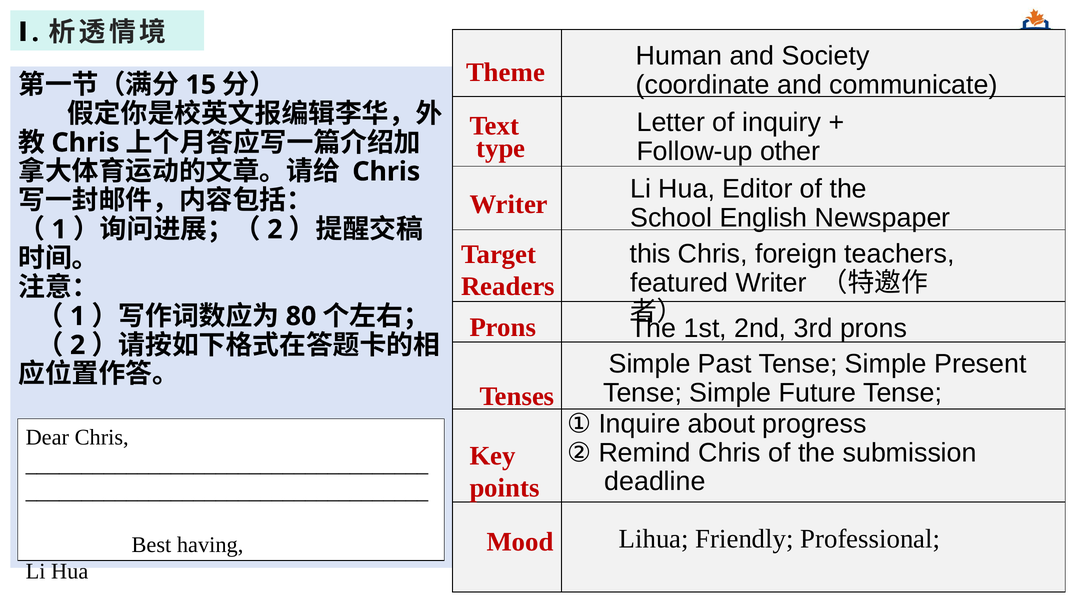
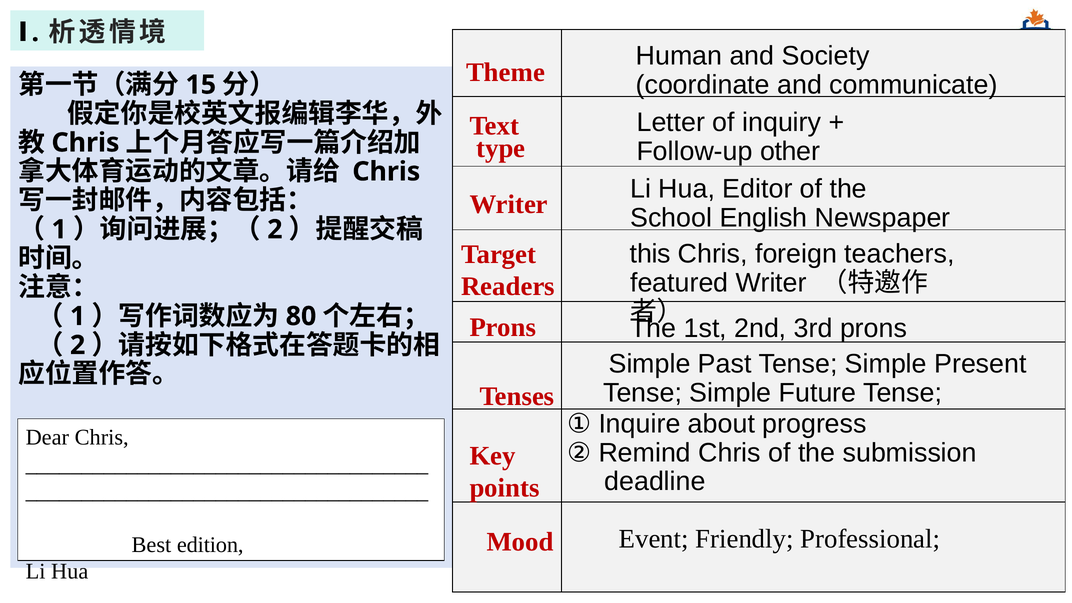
Lihua: Lihua -> Event (654, 539)
having: having -> edition (210, 545)
